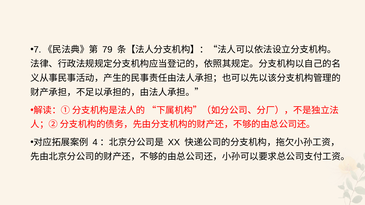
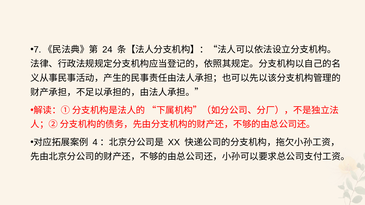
79: 79 -> 24 (107, 50)
